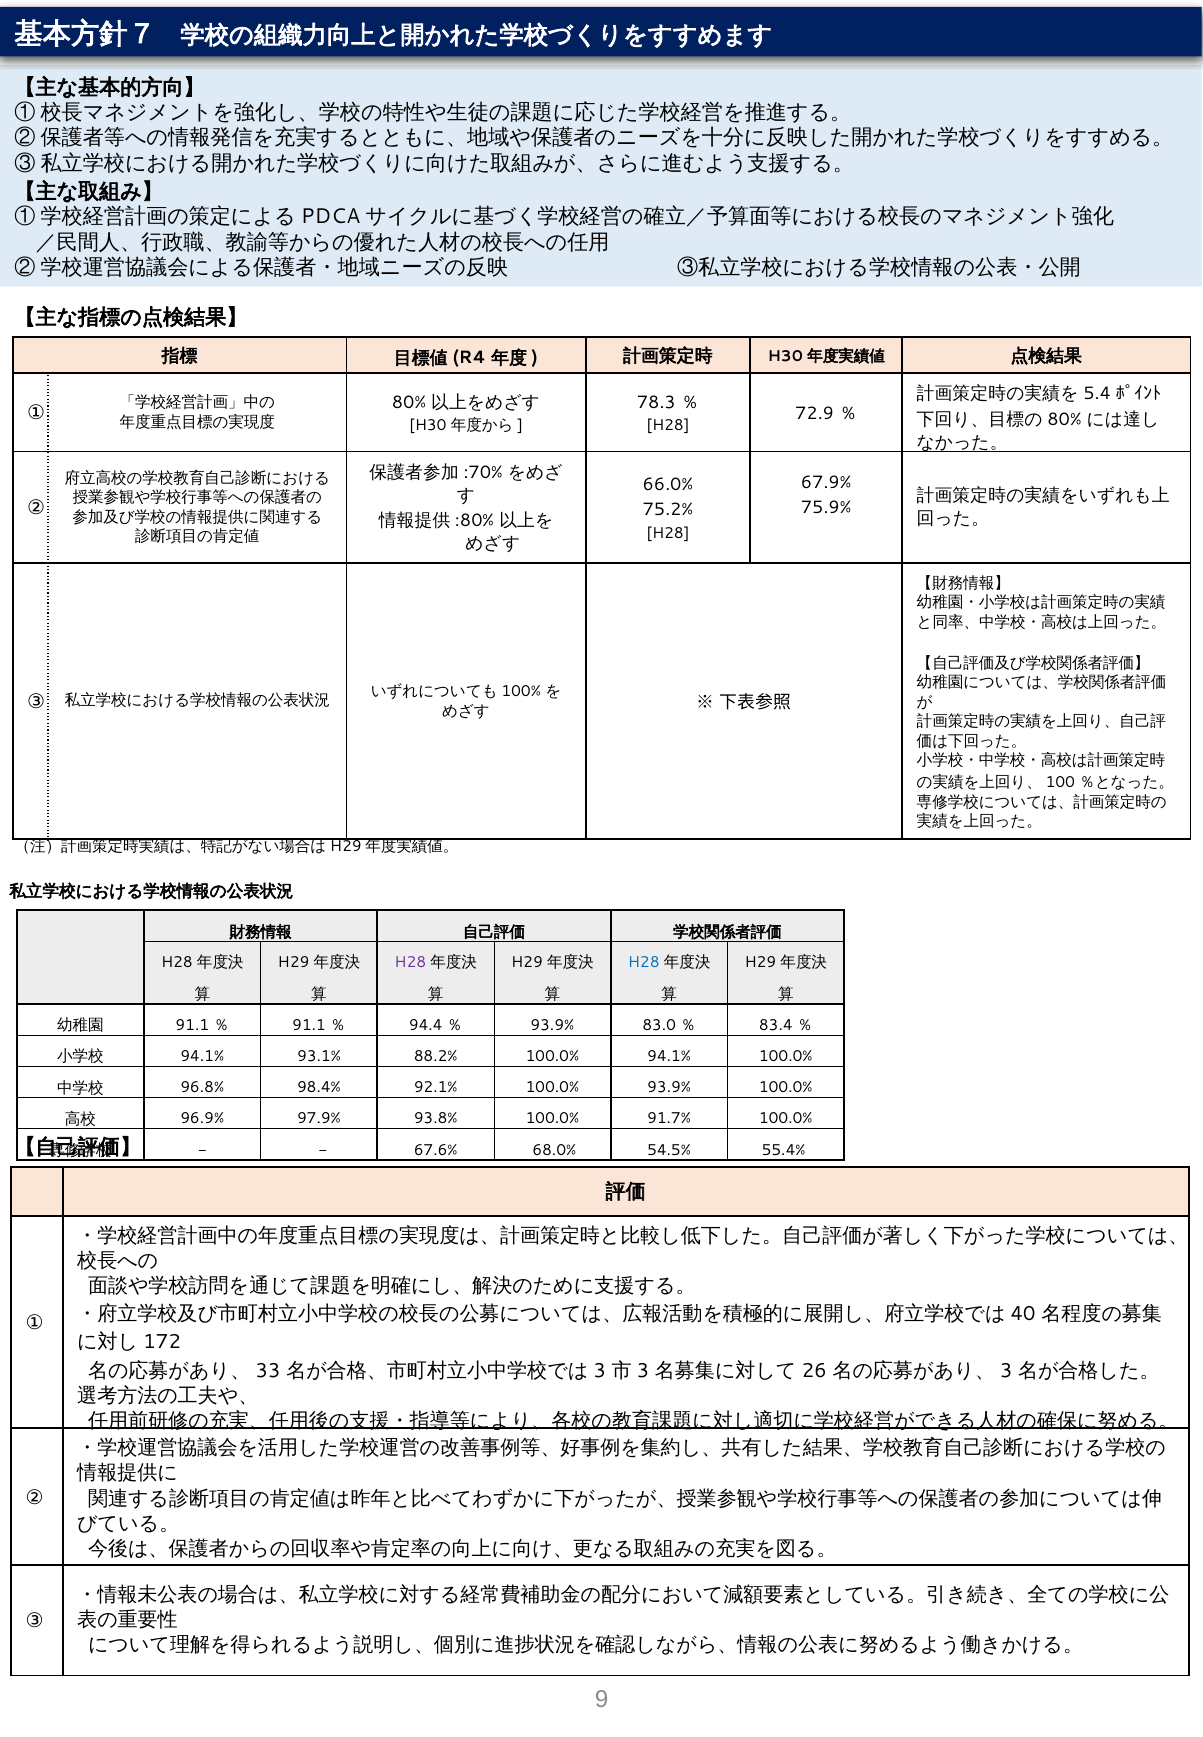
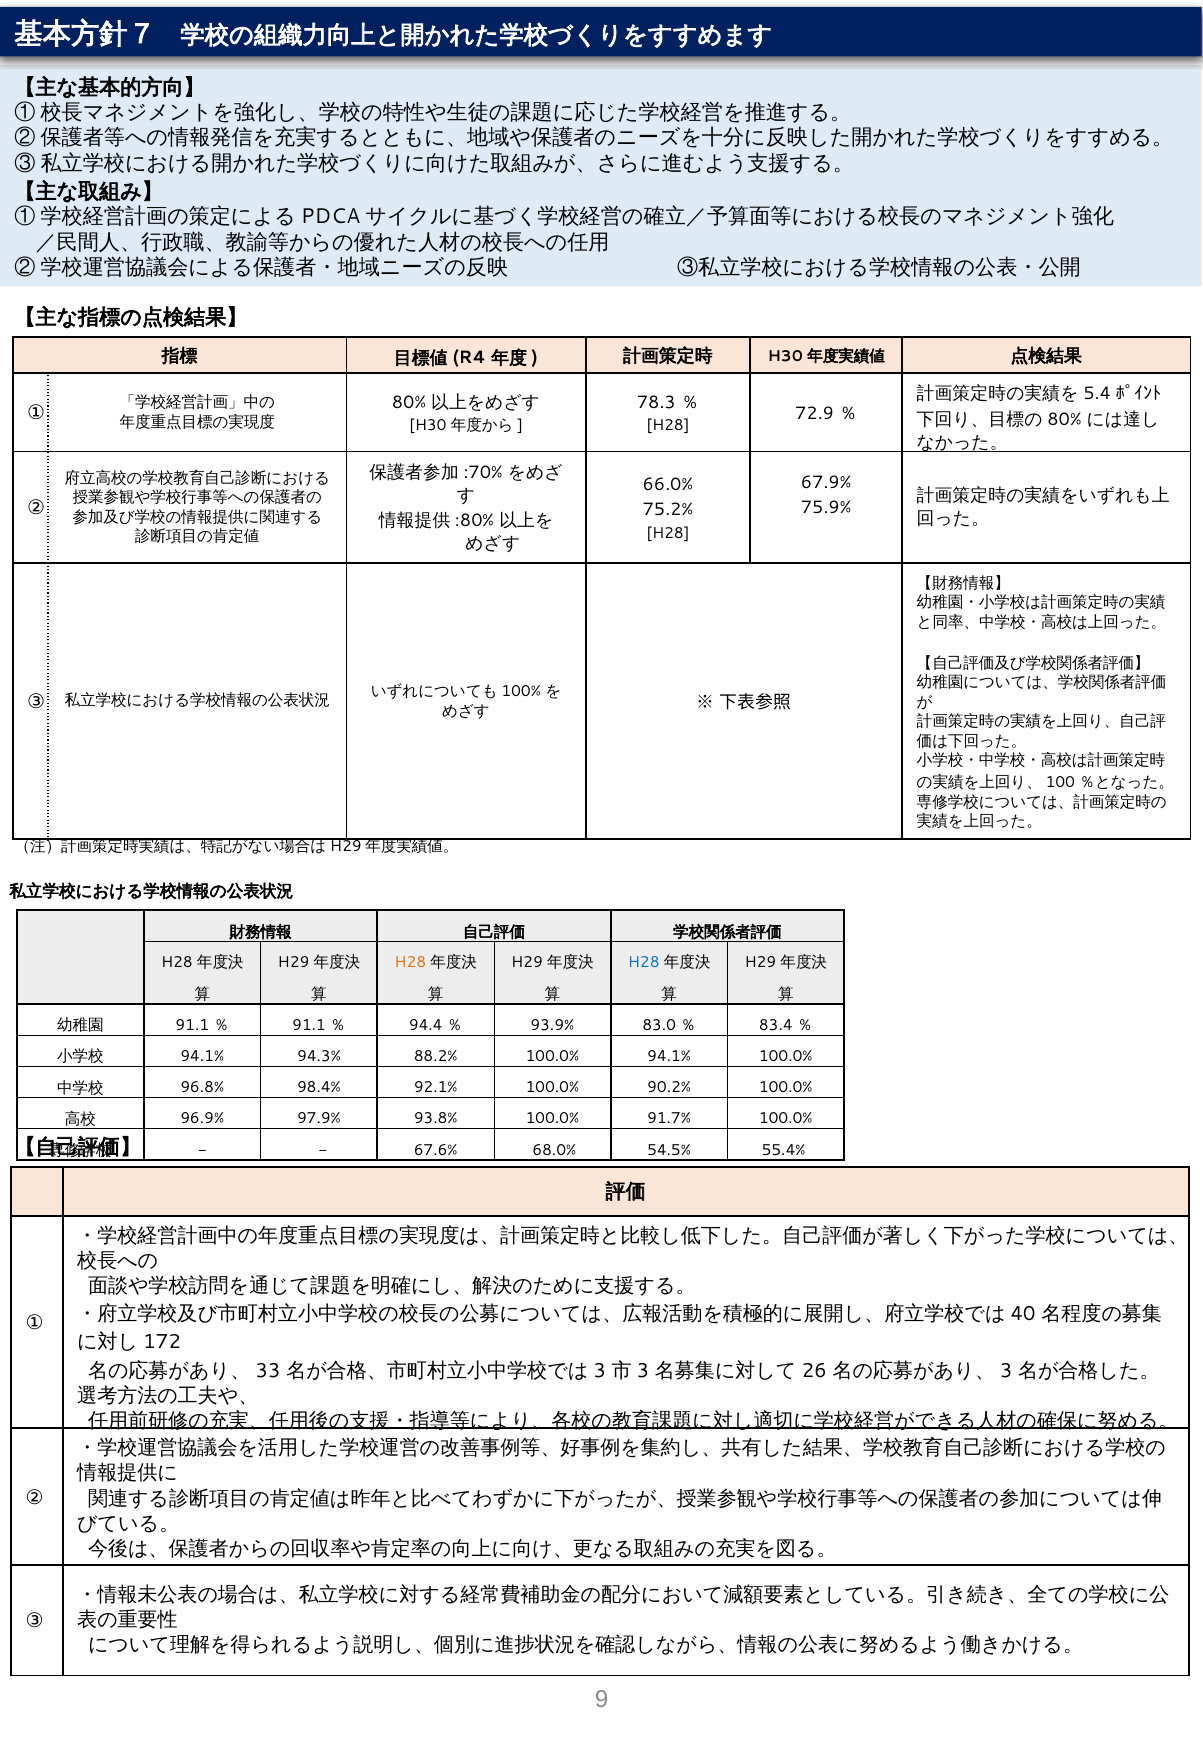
H28 colour: purple -> orange (410, 963)
93.1%: 93.1% -> 94.3% (319, 1057)
100.0% 93.9%: 93.9% -> 90.2% (669, 1088)
